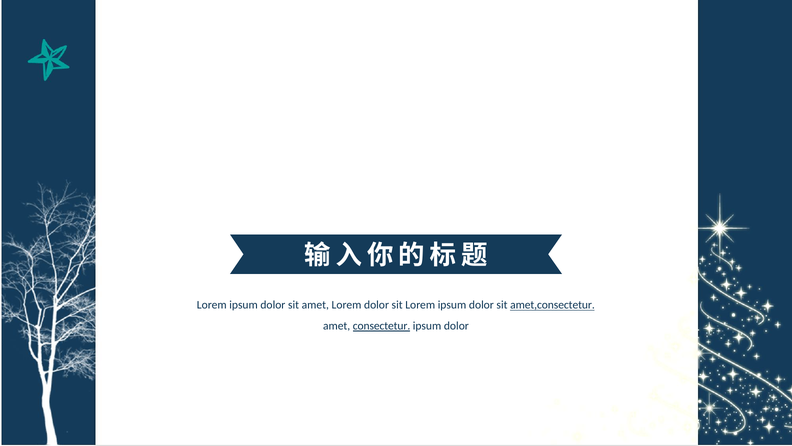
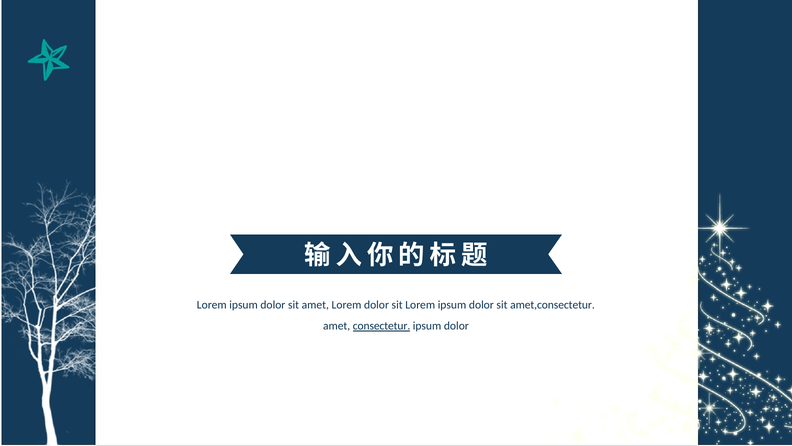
amet,consectetur underline: present -> none (553, 305)
